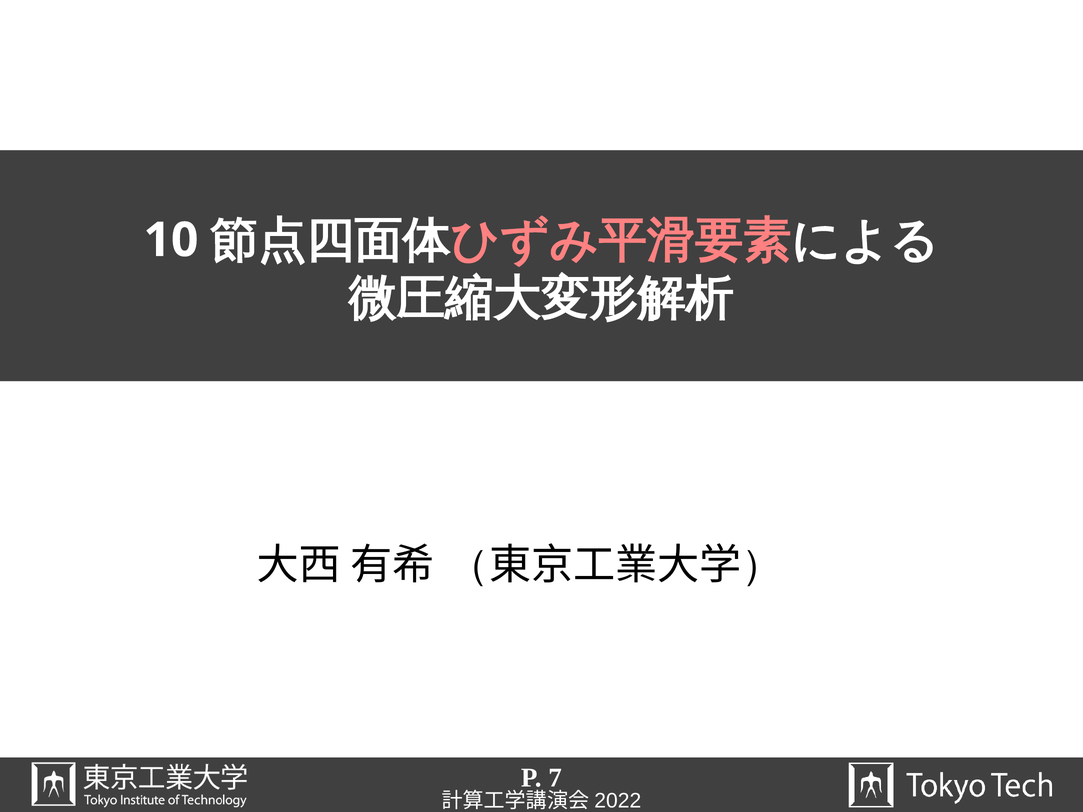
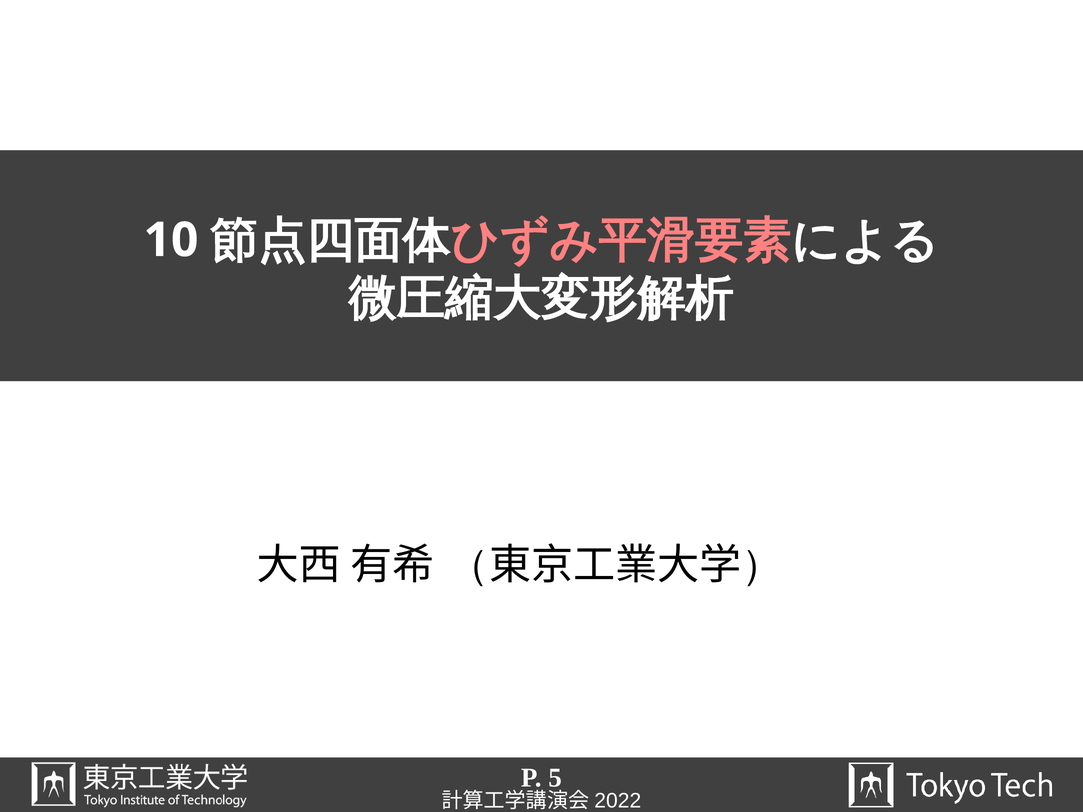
7: 7 -> 5 (555, 778)
